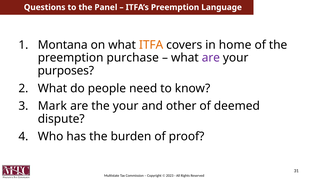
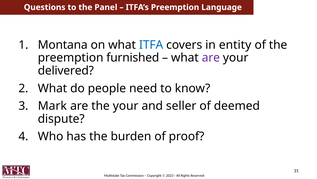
ITFA colour: orange -> blue (151, 45)
home: home -> entity (235, 45)
purchase: purchase -> furnished (133, 58)
purposes: purposes -> delivered (66, 70)
other: other -> seller (181, 106)
